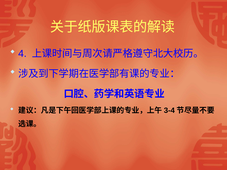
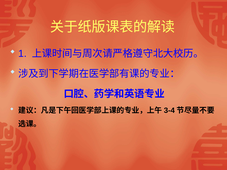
4: 4 -> 1 (22, 54)
